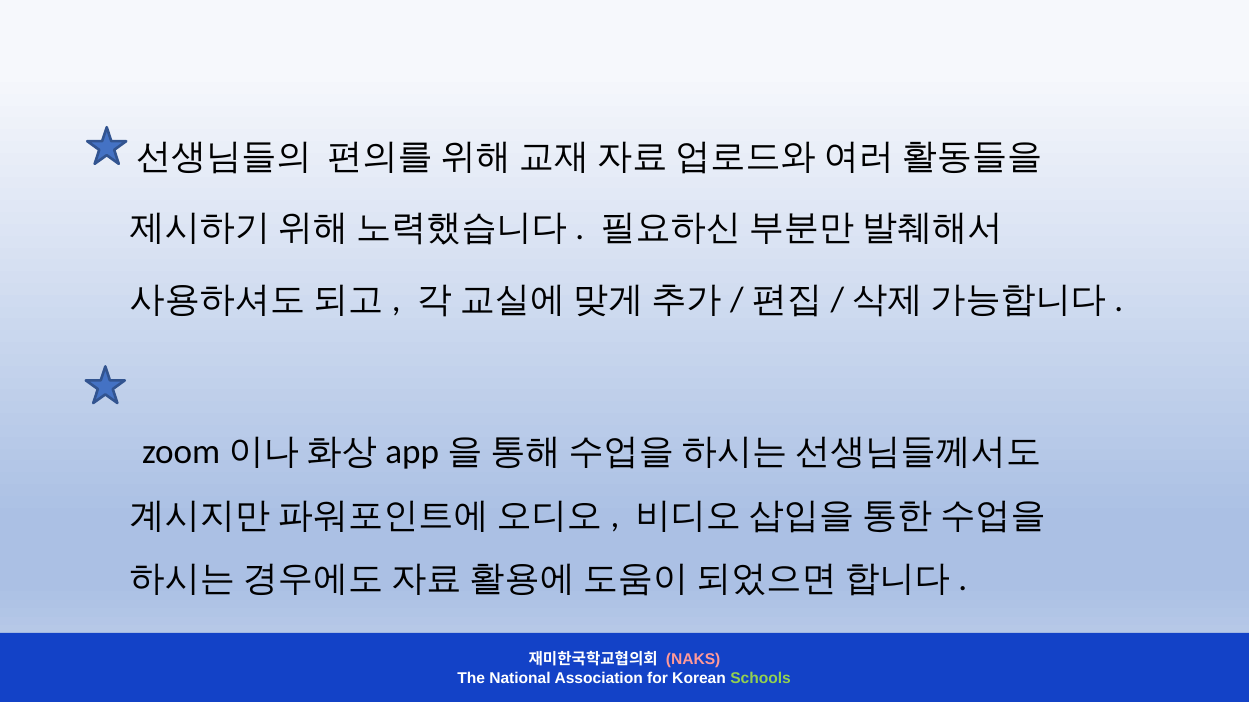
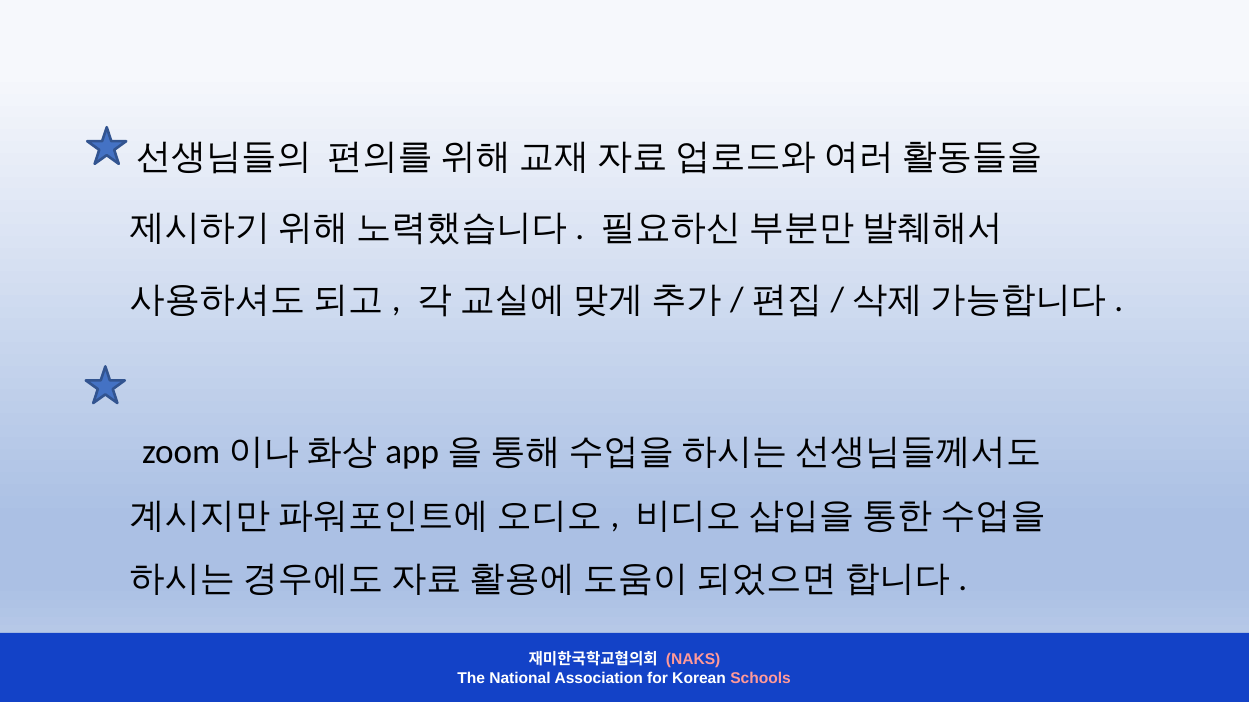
Schools colour: light green -> pink (761, 678)
